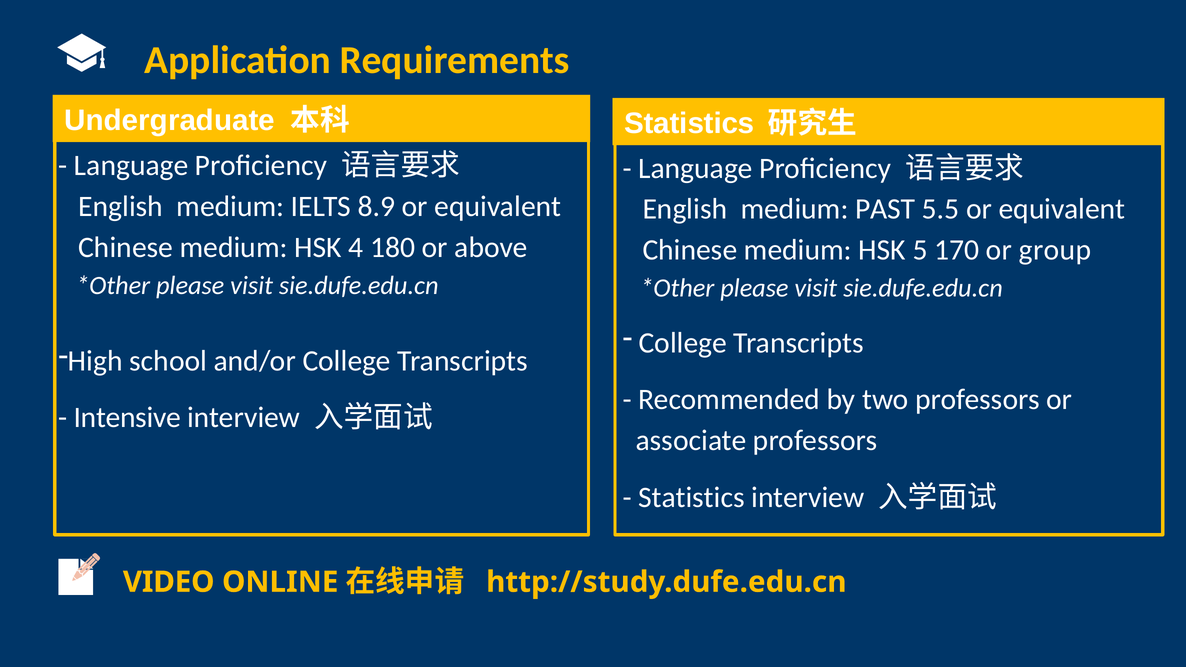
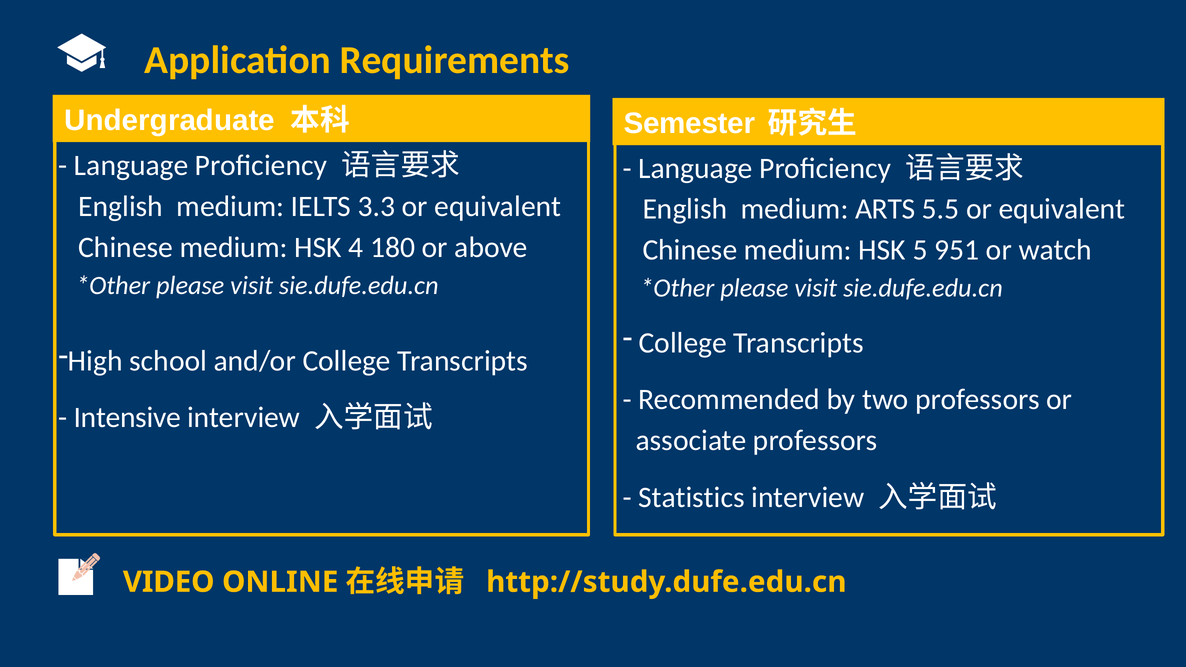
Statistics: Statistics -> Semester (689, 124)
8.9: 8.9 -> 3.3 (376, 207)
PAST: PAST -> ARTS (885, 209)
170: 170 -> 951 (957, 250)
group: group -> watch (1055, 250)
